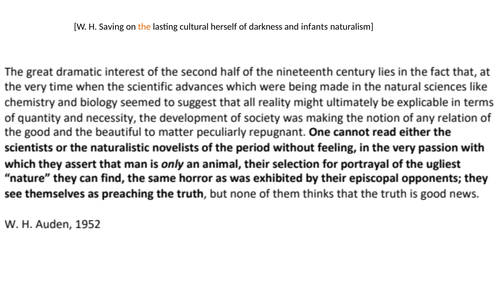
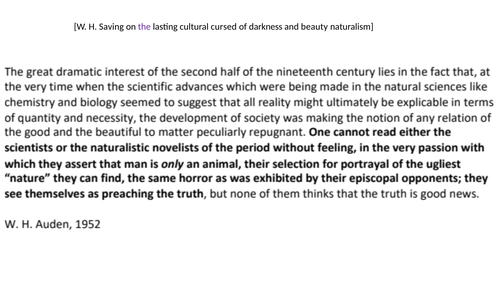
the colour: orange -> purple (144, 27)
herself: herself -> cursed (224, 27)
infants: infants -> beauty (314, 27)
